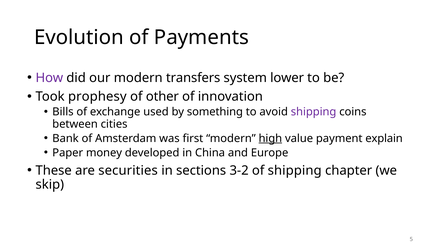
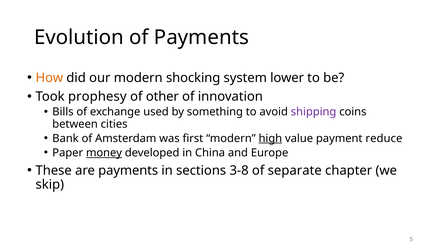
How colour: purple -> orange (49, 78)
transfers: transfers -> shocking (193, 78)
explain: explain -> reduce (384, 139)
money underline: none -> present (104, 153)
are securities: securities -> payments (128, 171)
3-2: 3-2 -> 3-8 (239, 171)
of shipping: shipping -> separate (295, 171)
